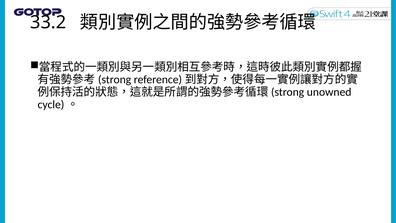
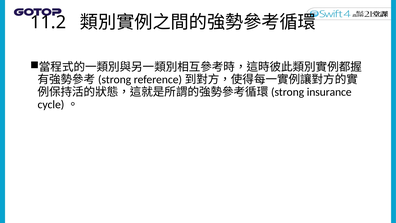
33.2: 33.2 -> 11.2 (48, 22)
unowned: unowned -> insurance (329, 92)
